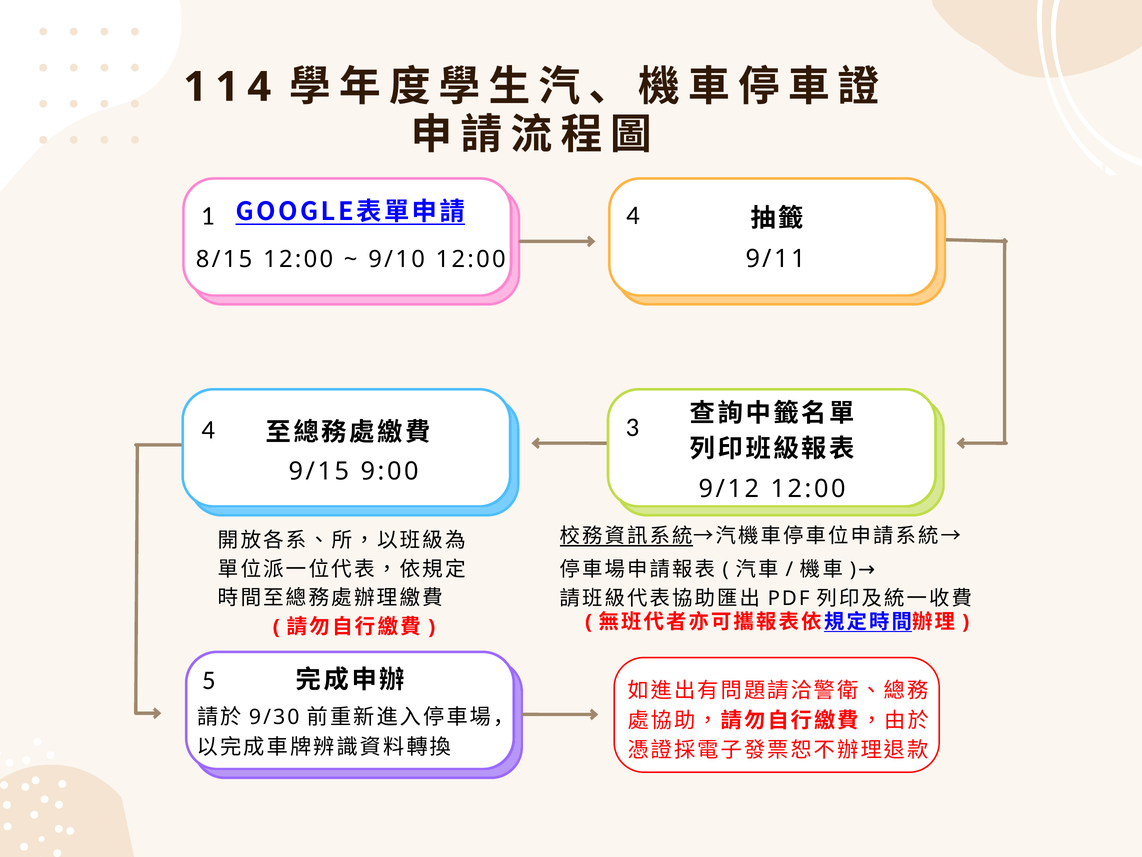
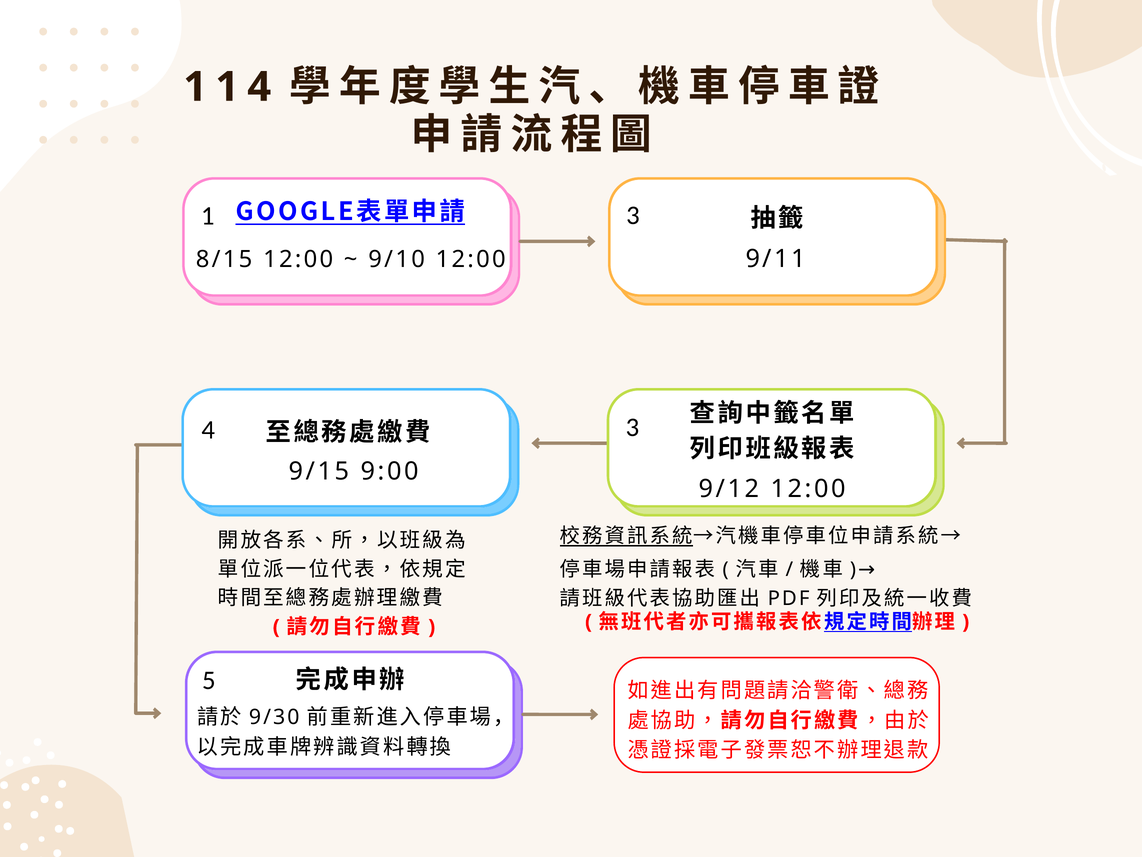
1 4: 4 -> 3 (633, 215)
